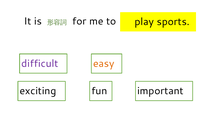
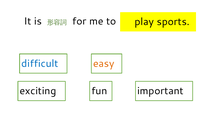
difficult colour: purple -> blue (40, 63)
